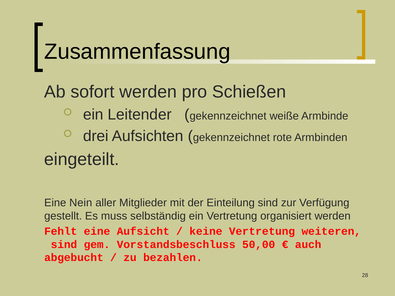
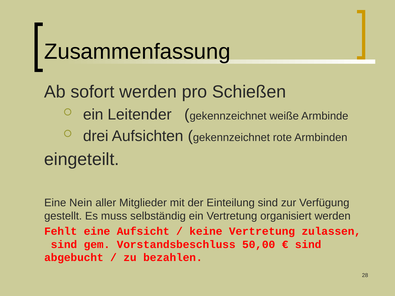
weiteren: weiteren -> zulassen (331, 231)
auch: auch -> sind (308, 245)
